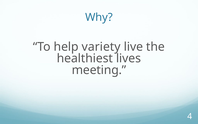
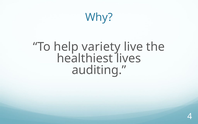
meeting: meeting -> auditing (99, 70)
